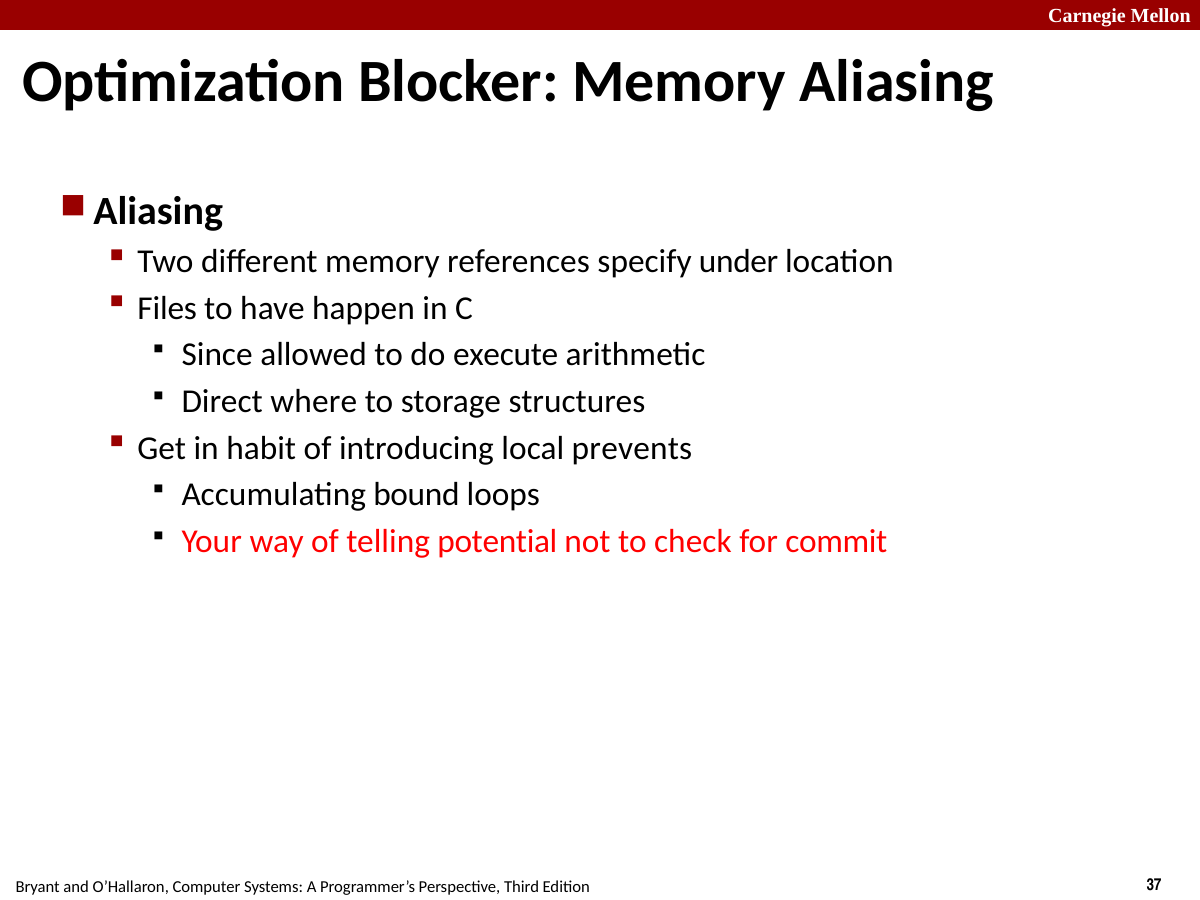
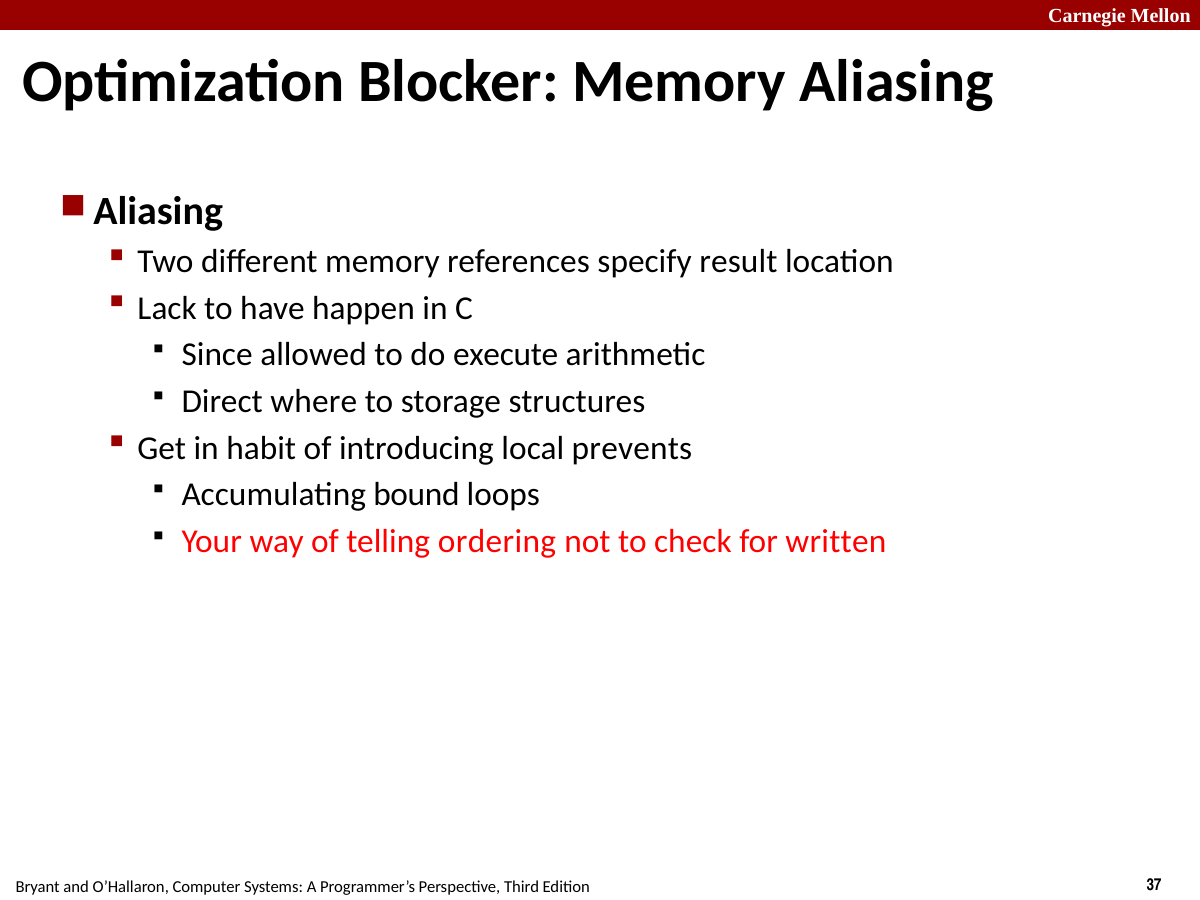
under: under -> result (738, 262)
Files: Files -> Lack (167, 308)
potential: potential -> ordering (497, 542)
commit: commit -> written (836, 542)
